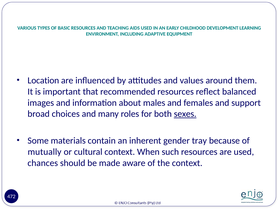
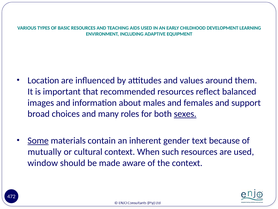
Some underline: none -> present (38, 140)
tray: tray -> text (199, 140)
chances: chances -> window (43, 163)
